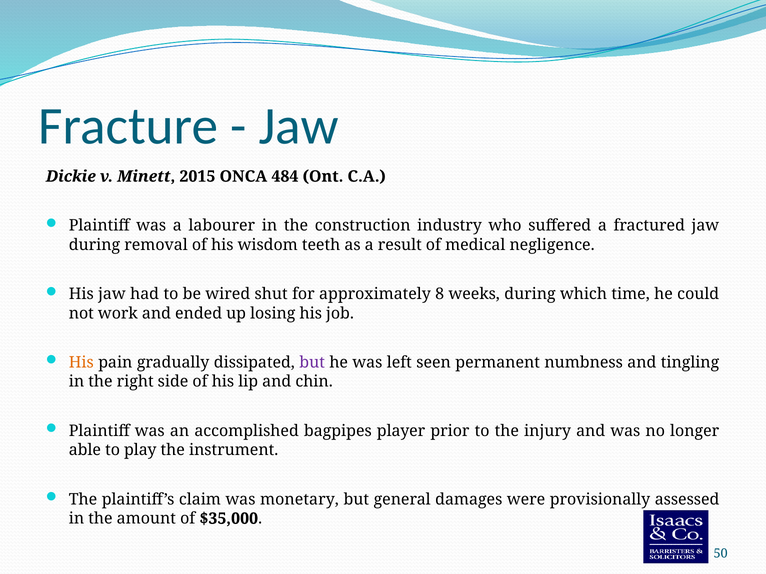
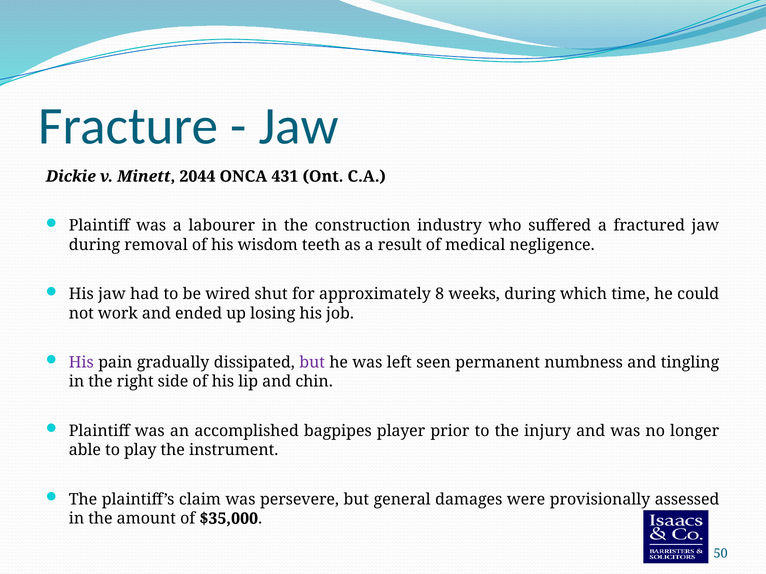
2015: 2015 -> 2044 (197, 177)
484: 484 -> 431 (285, 177)
His colour: orange -> purple (81, 363)
monetary: monetary -> persevere (300, 500)
